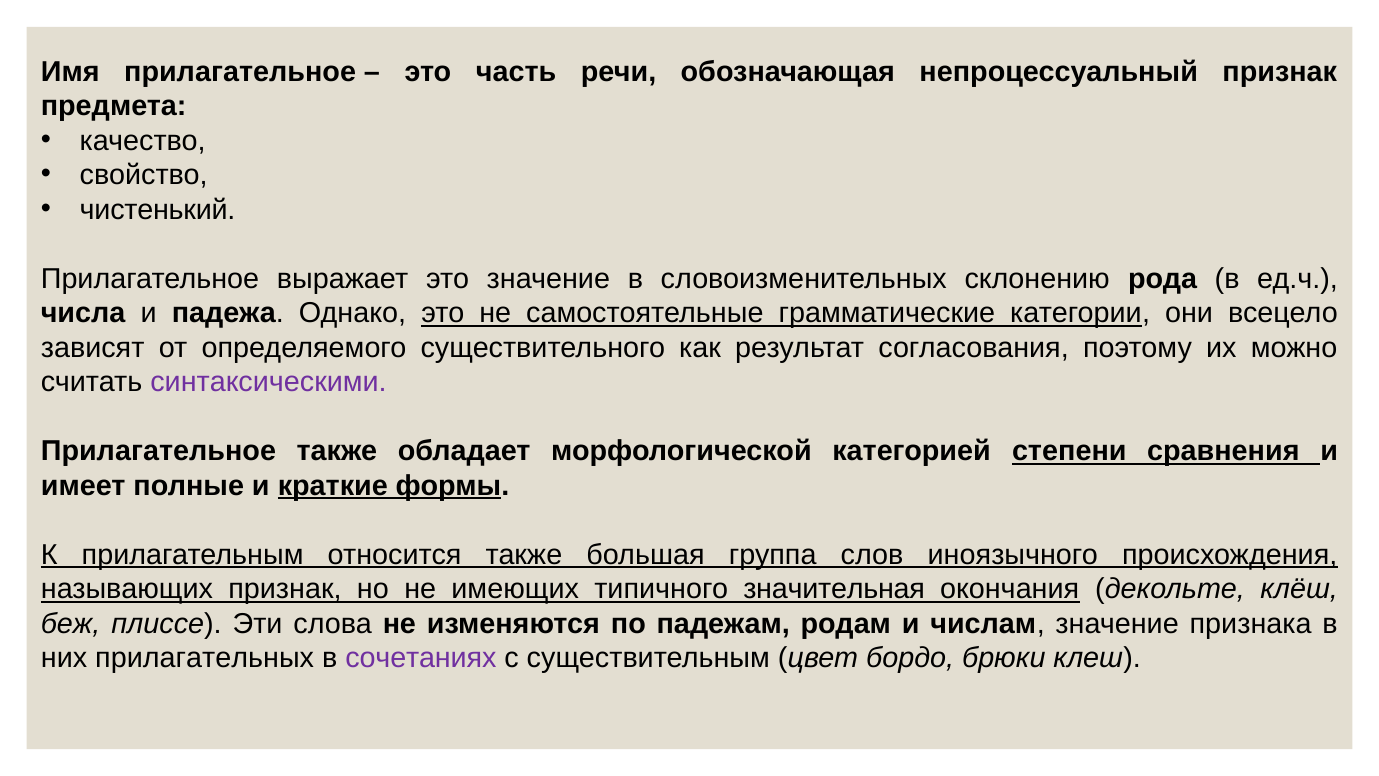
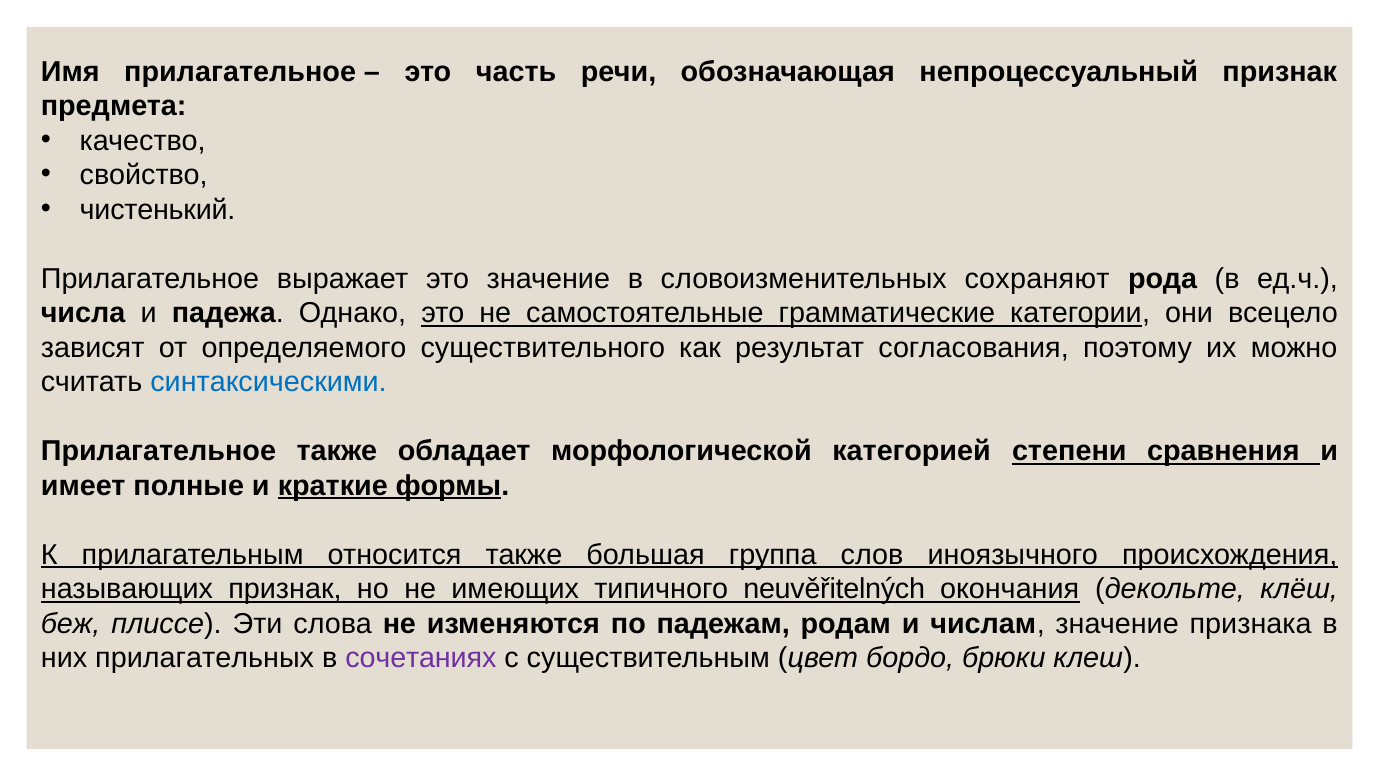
склонению: склонению -> сохраняют (1037, 278)
синтаксическими colour: purple -> blue (269, 382)
значительная: значительная -> neuvěřitelných (834, 589)
